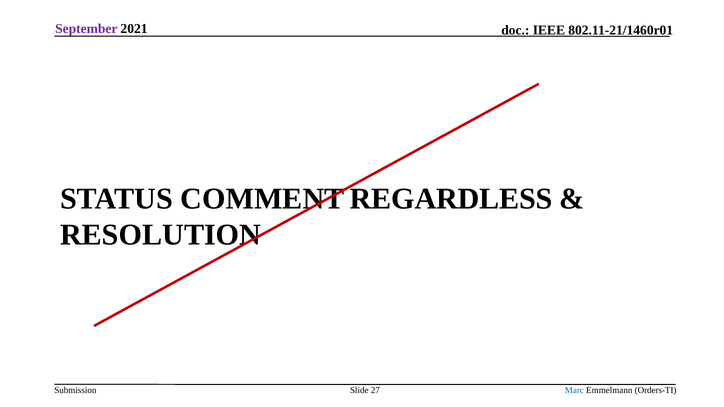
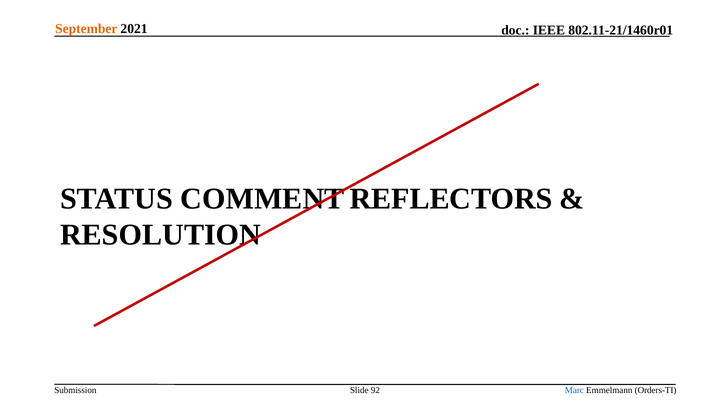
September colour: purple -> orange (86, 29)
REGARDLESS: REGARDLESS -> REFLECTORS (451, 199)
27: 27 -> 92 (375, 391)
